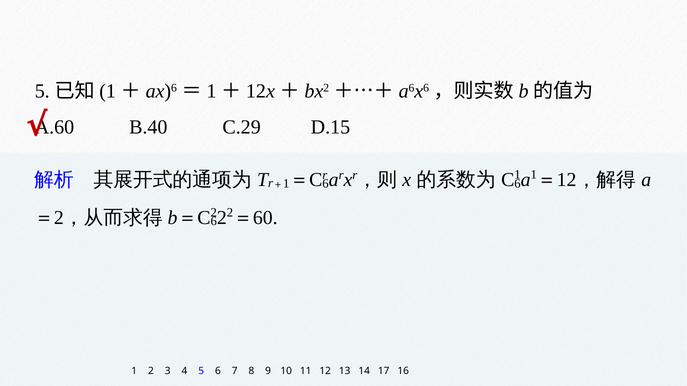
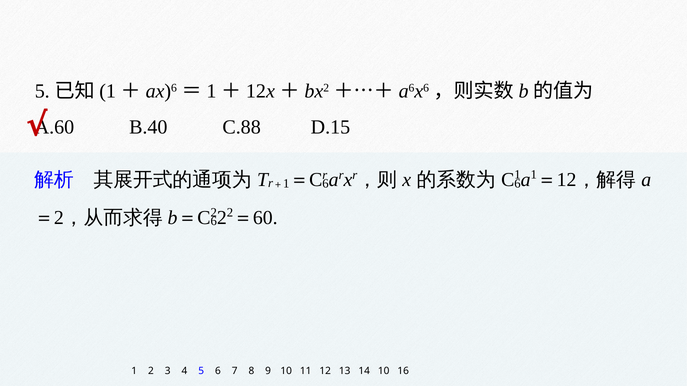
C.29: C.29 -> C.88 (242, 127)
14 17: 17 -> 10 (384, 371)
